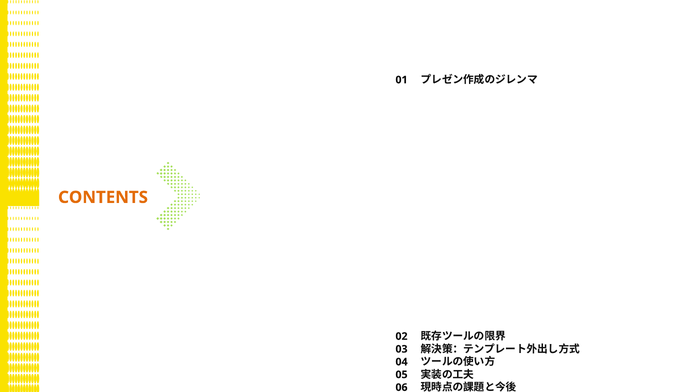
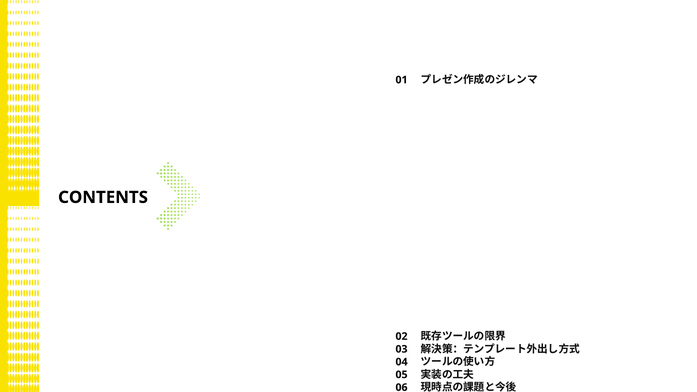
CONTENTS colour: orange -> black (103, 197)
